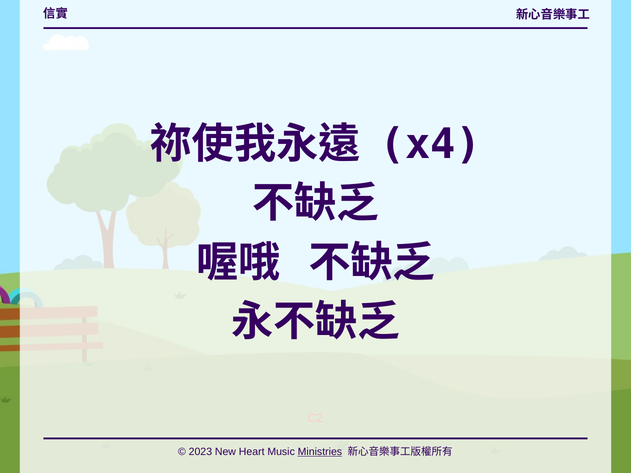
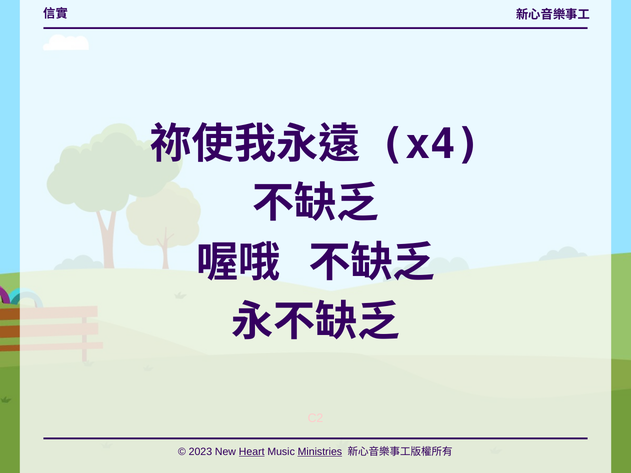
Heart underline: none -> present (252, 452)
